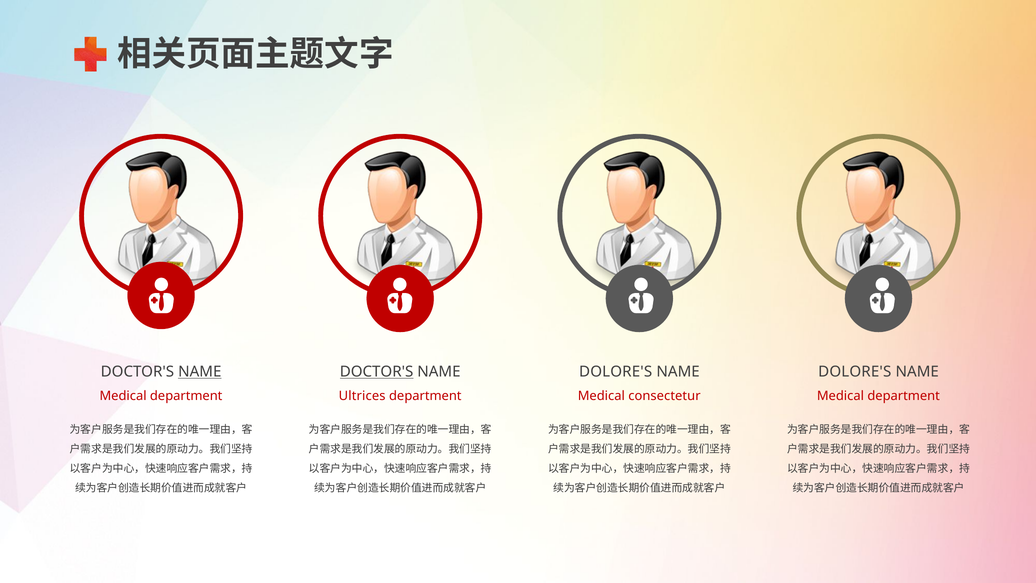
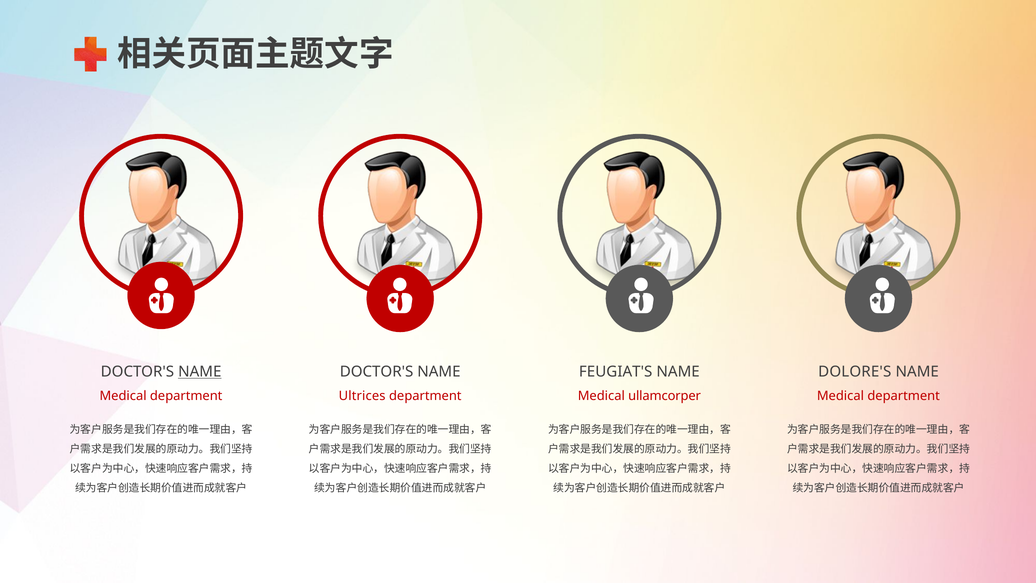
DOCTOR'S underline: present -> none (377, 372)
DOLORE'S: DOLORE'S -> FEUGIAT'S (616, 372)
consectetur: consectetur -> ullamcorper (665, 396)
